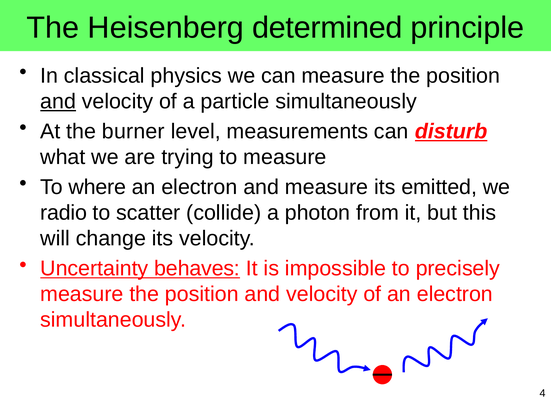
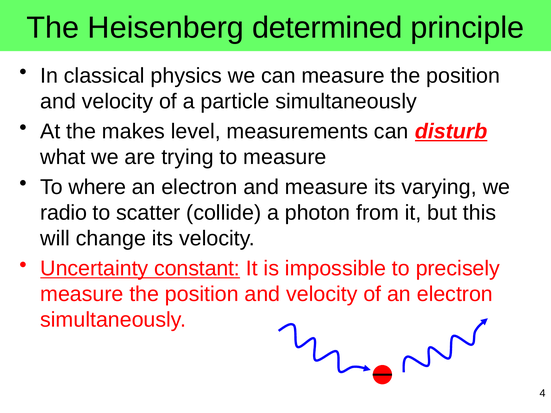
and underline: present -> none (58, 101)
burner: burner -> makes (133, 131)
emitted: emitted -> varying (439, 187)
behaves: behaves -> constant (197, 269)
